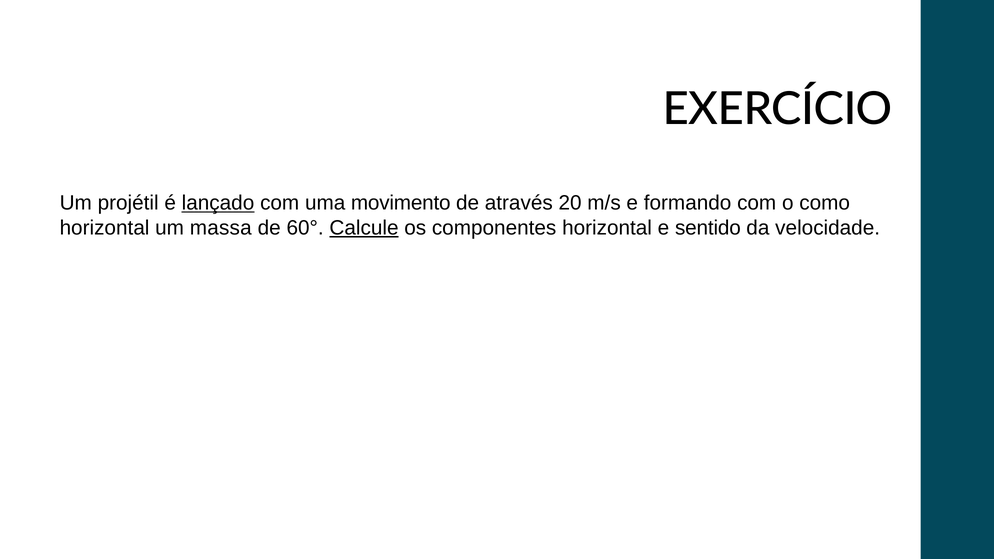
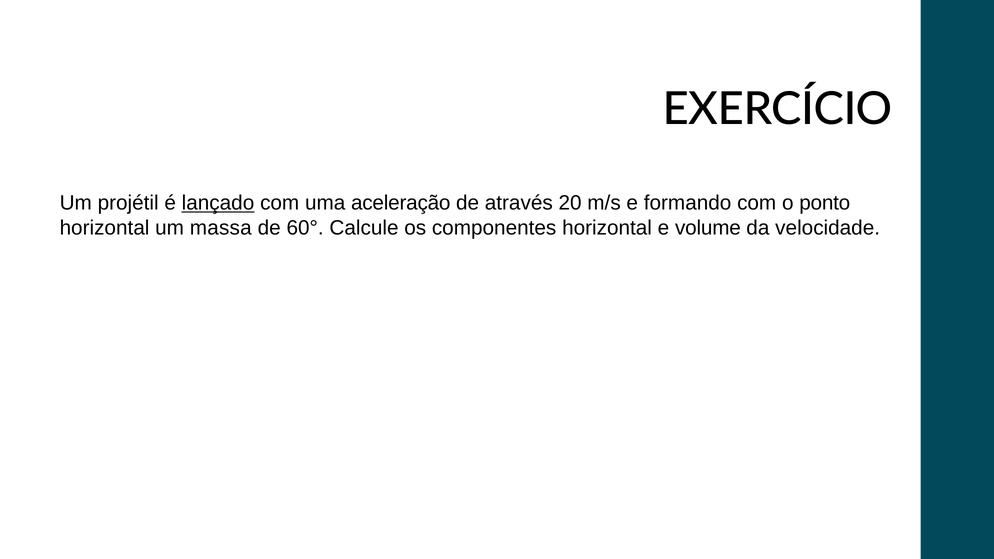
movimento: movimento -> aceleração (401, 203)
como: como -> ponto (825, 203)
Calcule underline: present -> none (364, 228)
sentido: sentido -> volume (708, 228)
